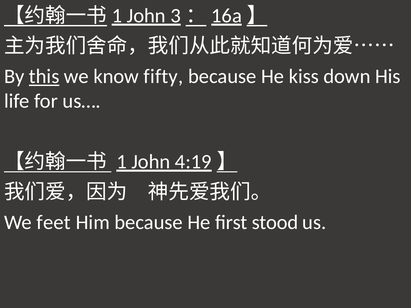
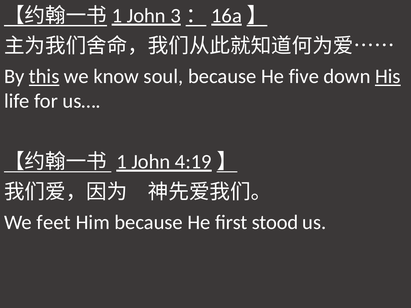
fifty: fifty -> soul (164, 77)
kiss: kiss -> five (304, 77)
His underline: none -> present (388, 77)
